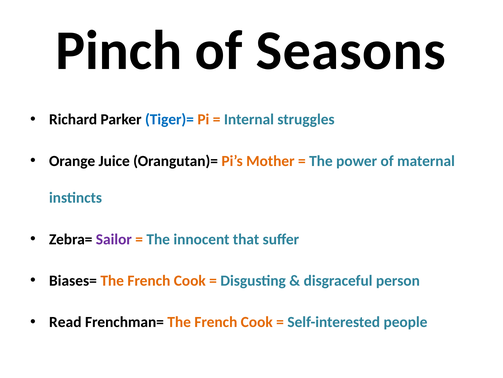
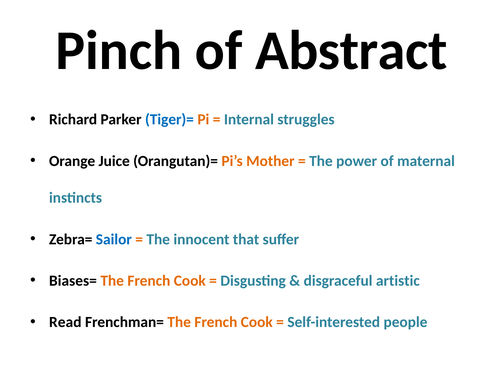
Seasons: Seasons -> Abstract (351, 50)
Sailor colour: purple -> blue (114, 239)
person: person -> artistic (398, 280)
